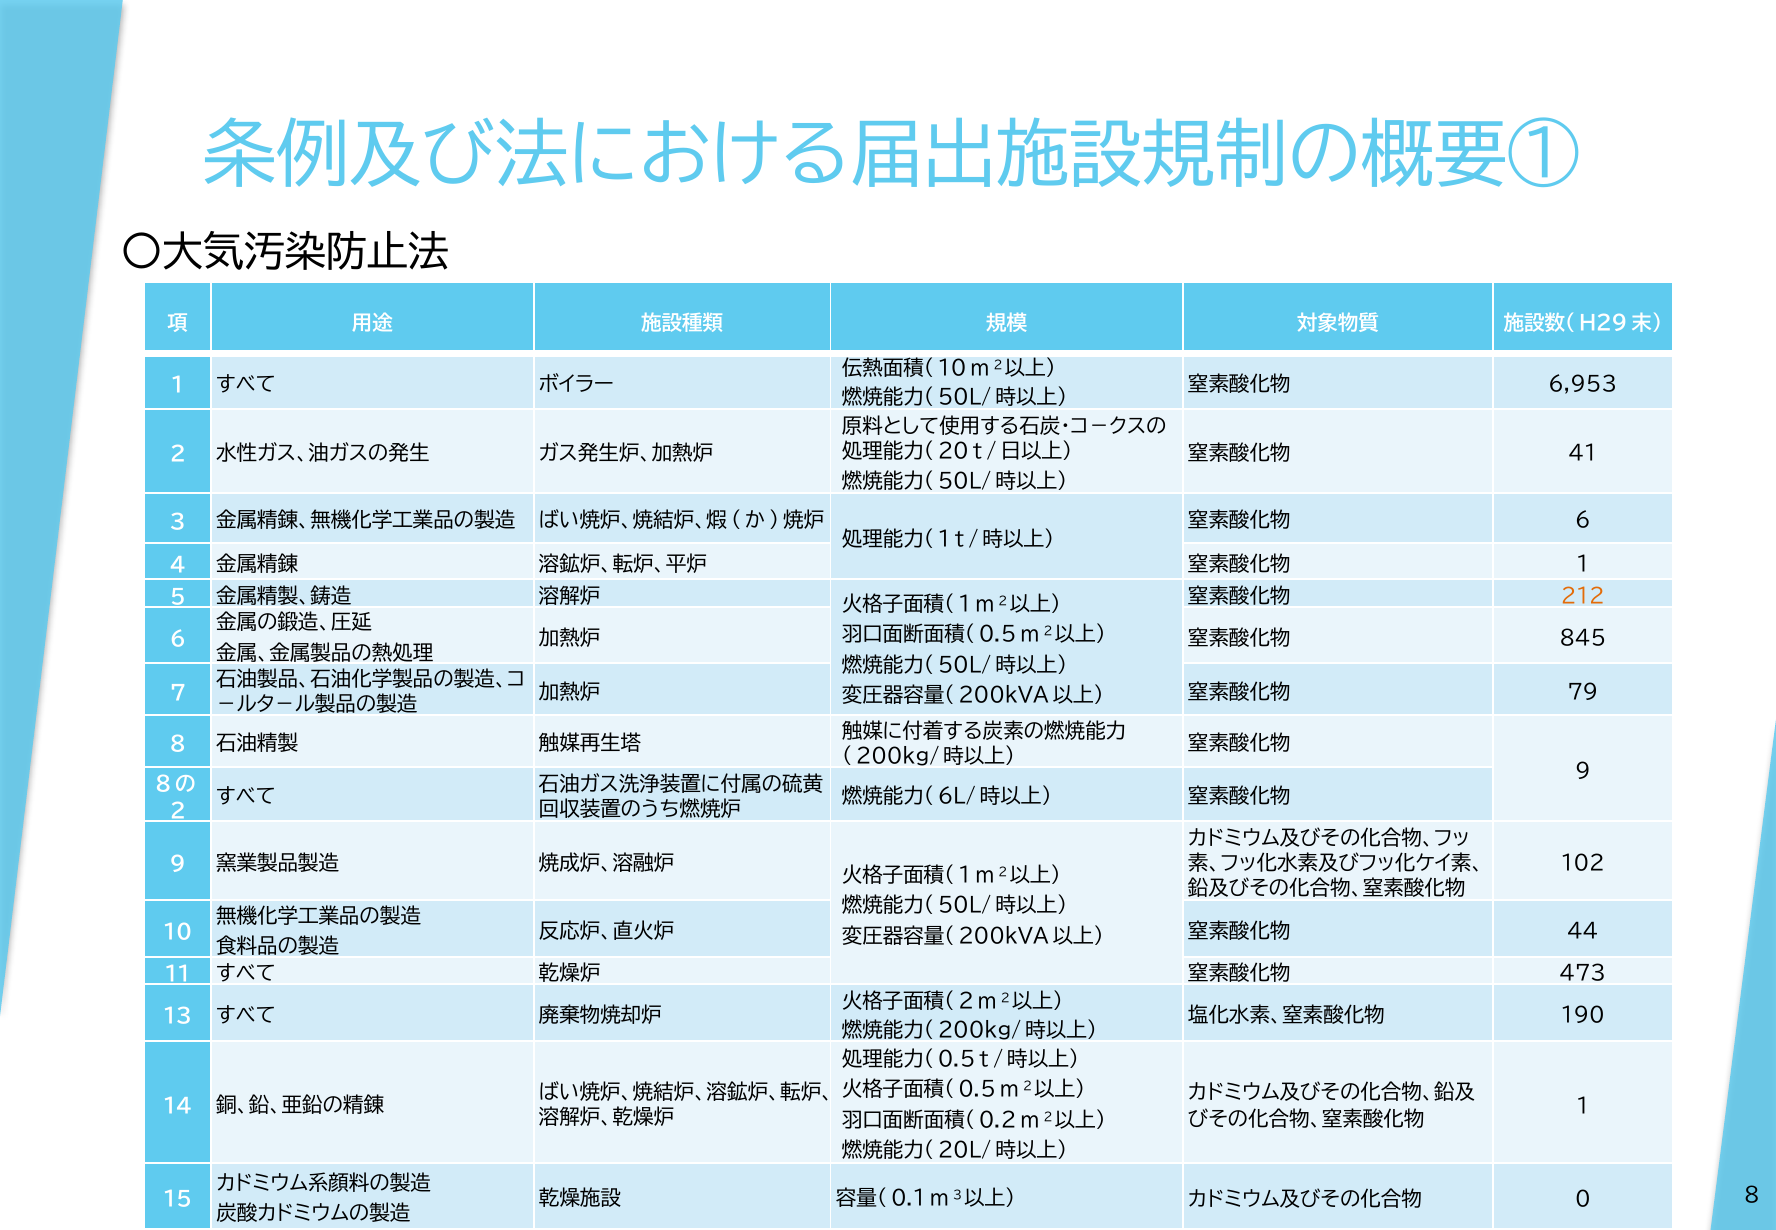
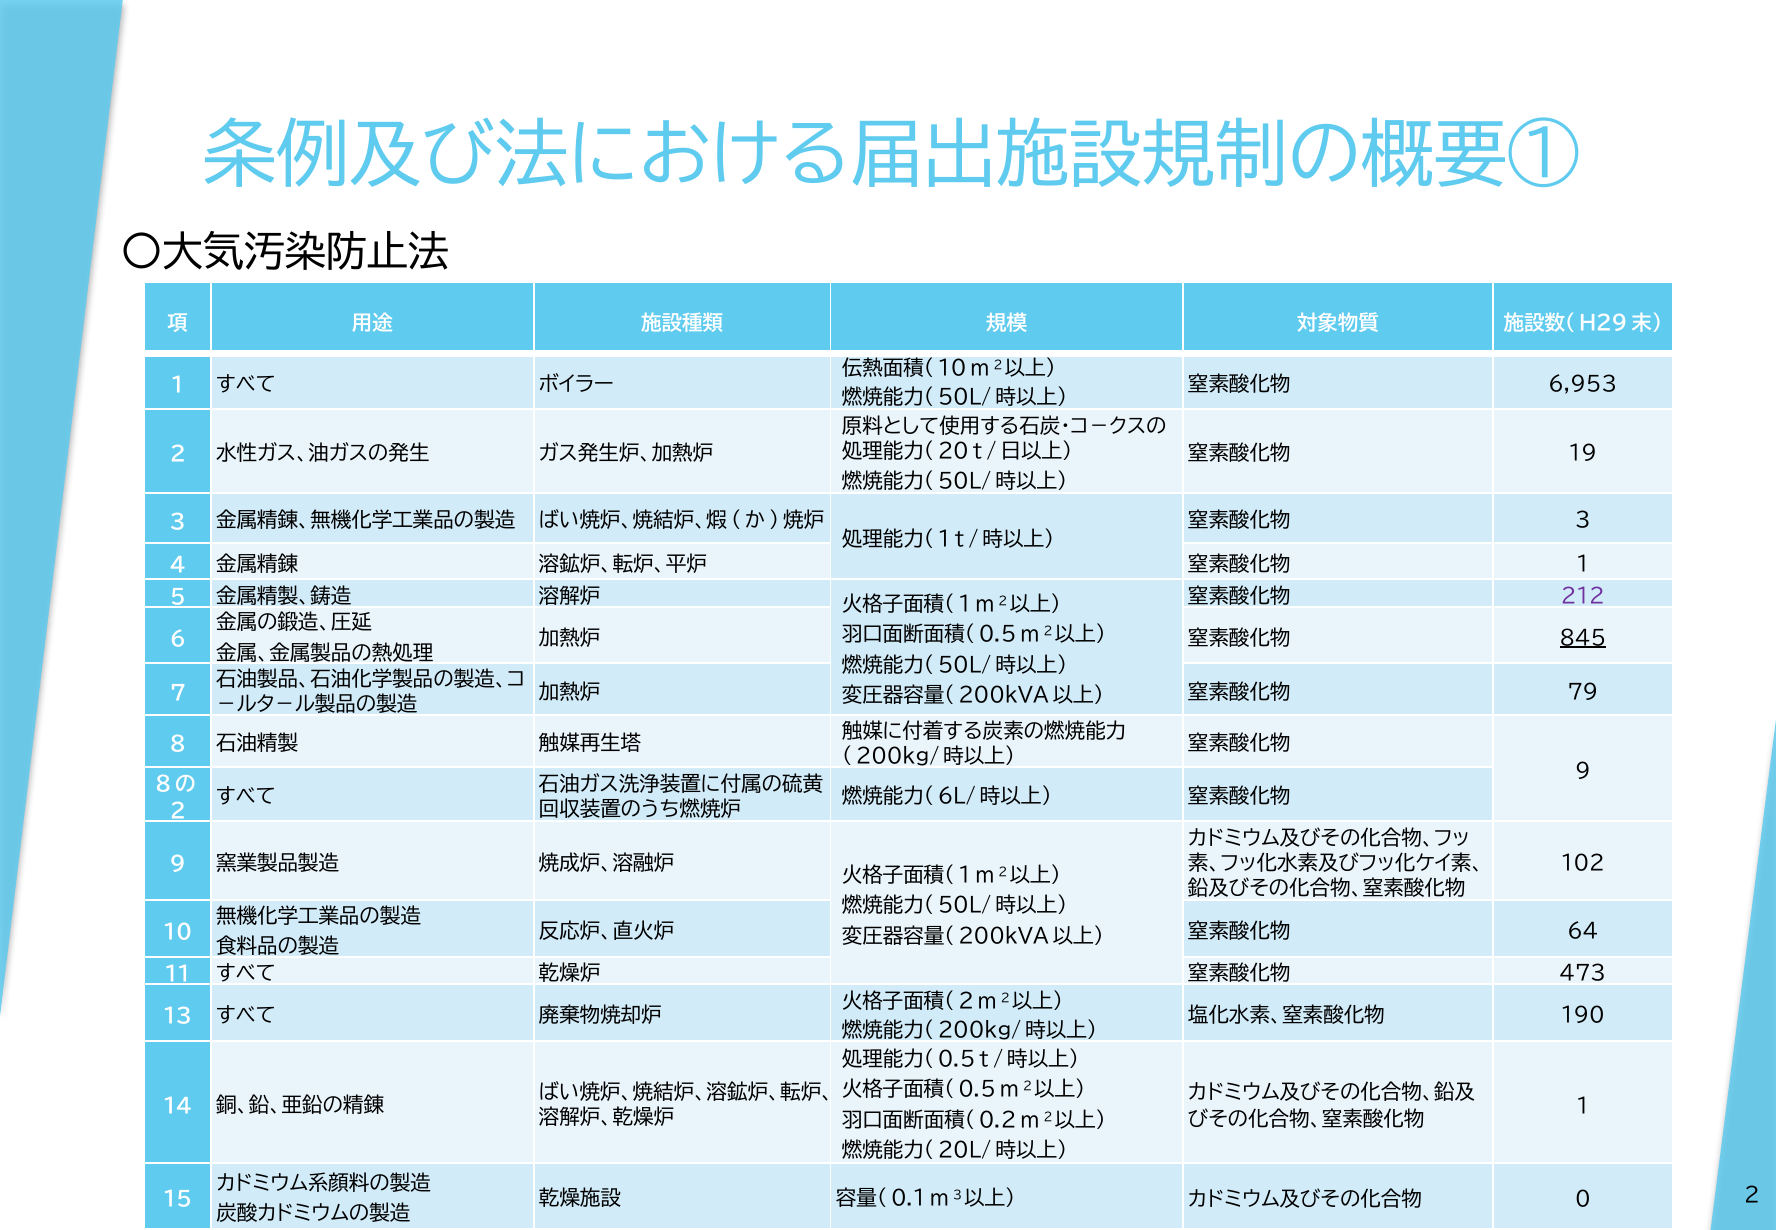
41: 41 -> 19 (1583, 454)
6: 6 -> 3 (1583, 521)
212 colour: orange -> purple (1583, 596)
845 underline: none -> present (1583, 638)
44: 44 -> 64 (1583, 932)
0 8: 8 -> 2 (1752, 1195)
